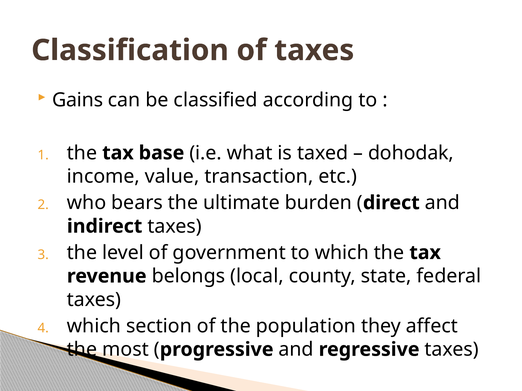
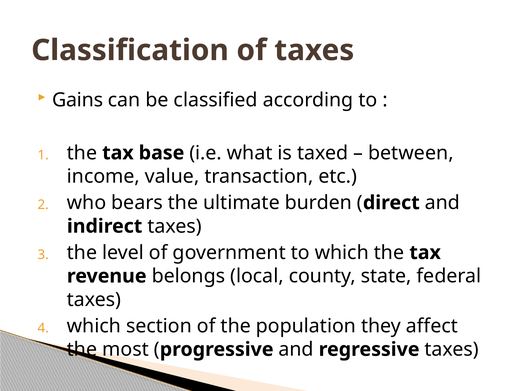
dohodak: dohodak -> between (411, 153)
